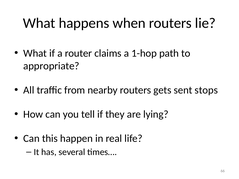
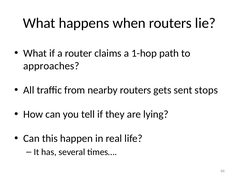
appropriate: appropriate -> approaches (51, 66)
